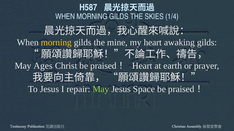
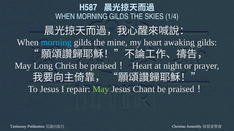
morning colour: yellow -> light blue (56, 43)
Ages: Ages -> Long (43, 66)
earth: earth -> night (173, 66)
Space: Space -> Chant (144, 89)
